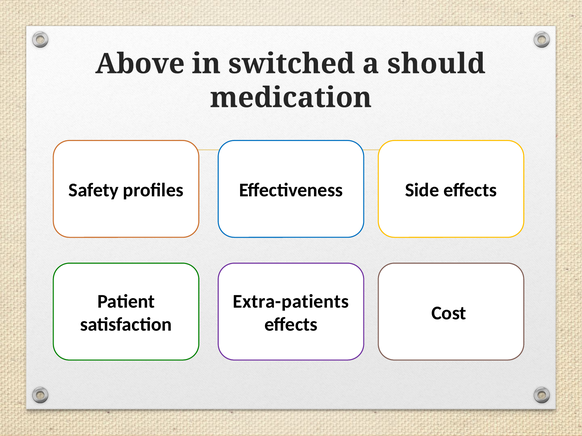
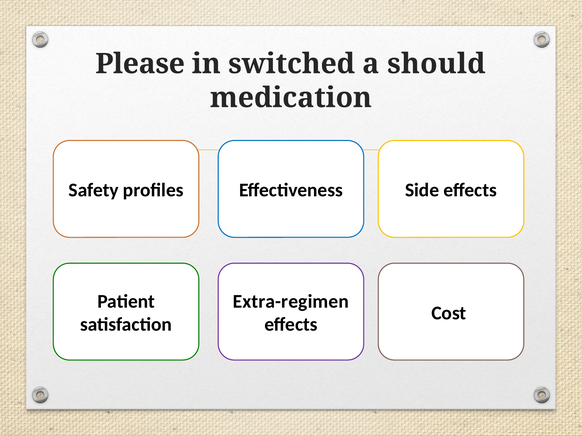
Above: Above -> Please (140, 64)
Extra-patients: Extra-patients -> Extra-regimen (291, 302)
